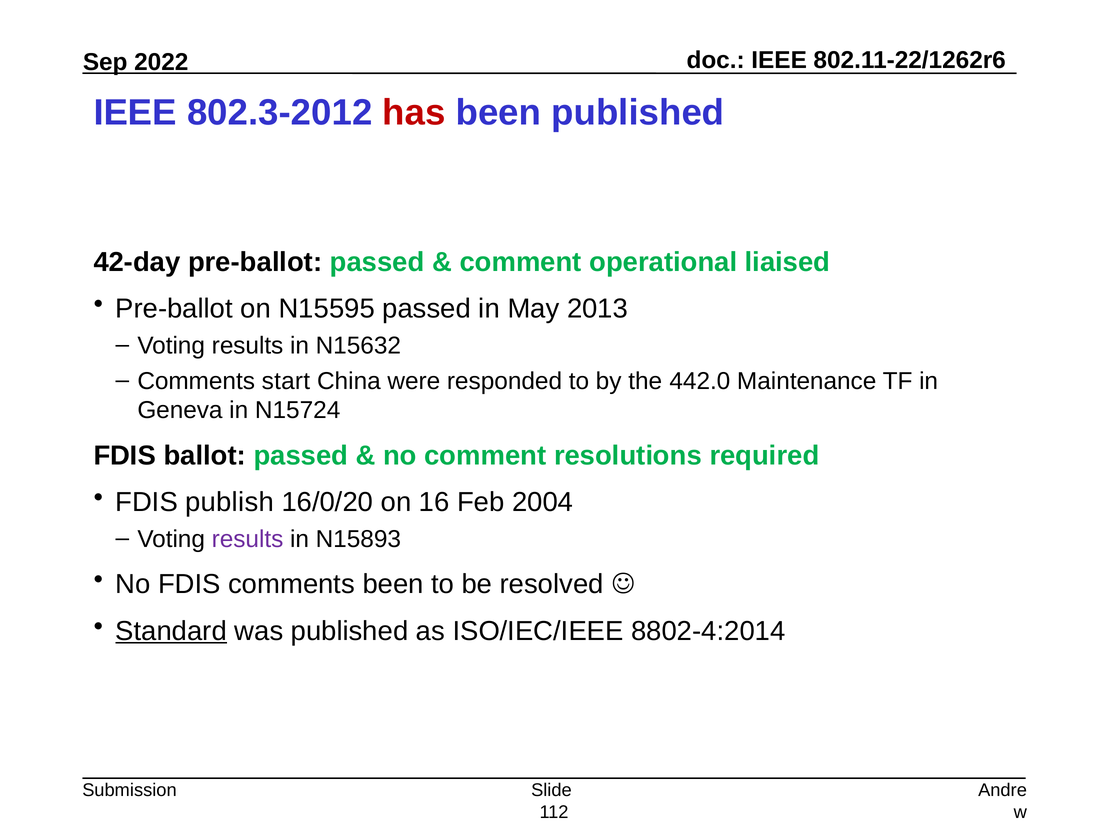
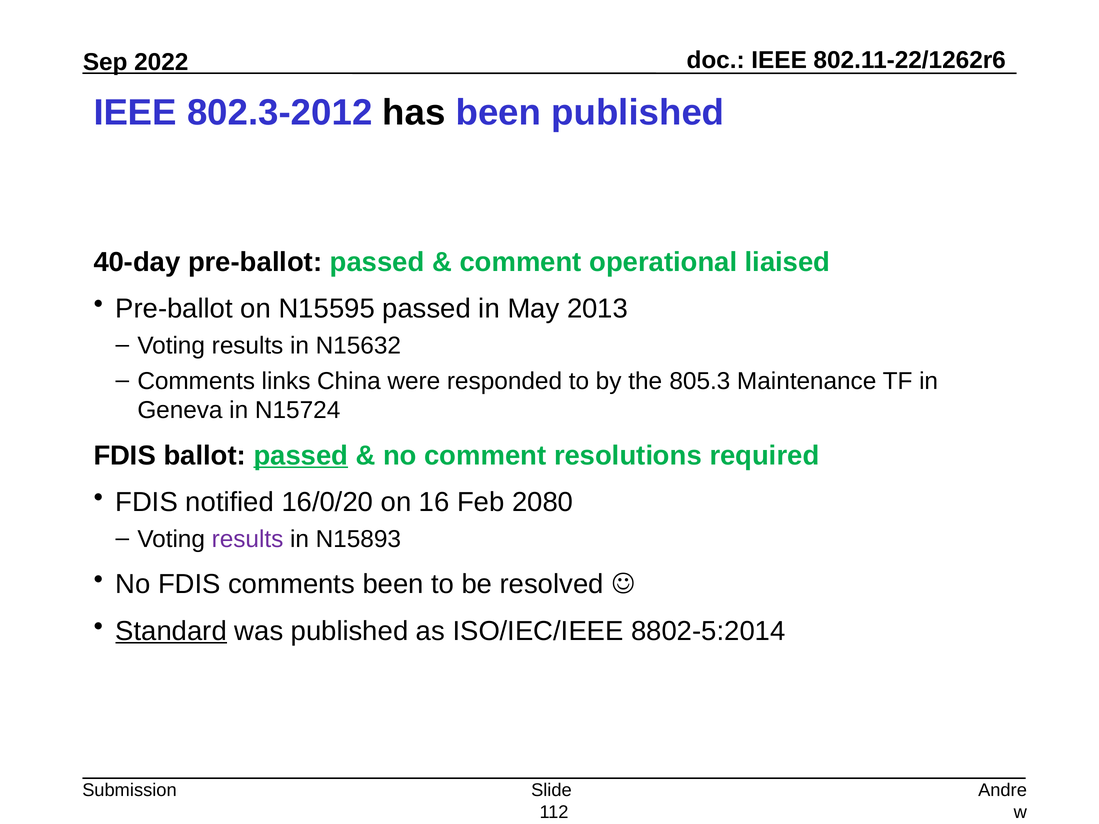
has colour: red -> black (414, 113)
42-day: 42-day -> 40-day (137, 262)
start: start -> links (286, 381)
442.0: 442.0 -> 805.3 (700, 381)
passed underline: none -> present (301, 456)
publish: publish -> notified (230, 502)
2004: 2004 -> 2080 (543, 502)
8802-4:2014: 8802-4:2014 -> 8802-5:2014 (708, 631)
